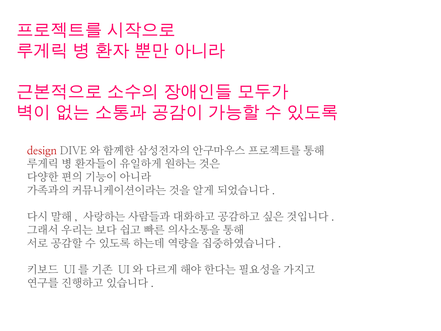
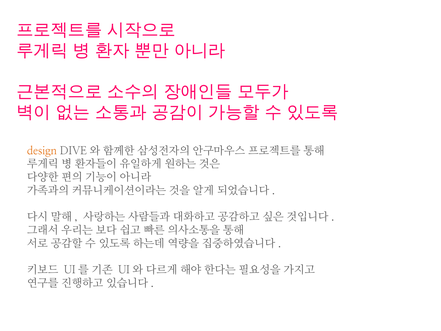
design colour: red -> orange (42, 151)
